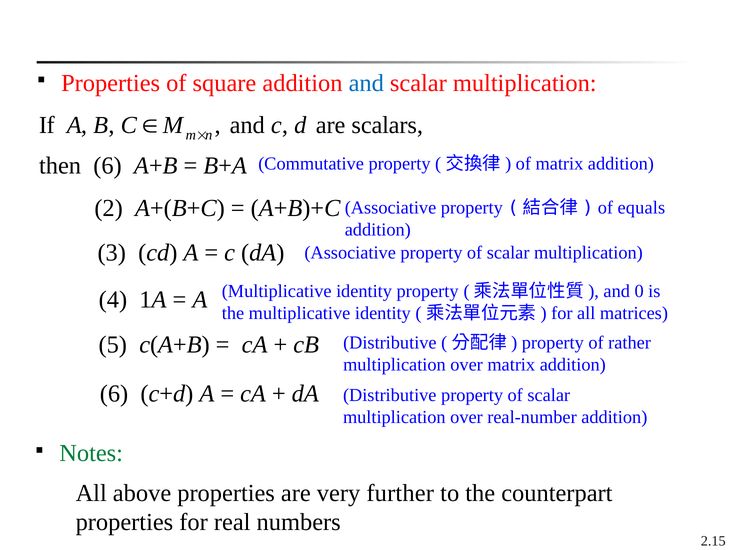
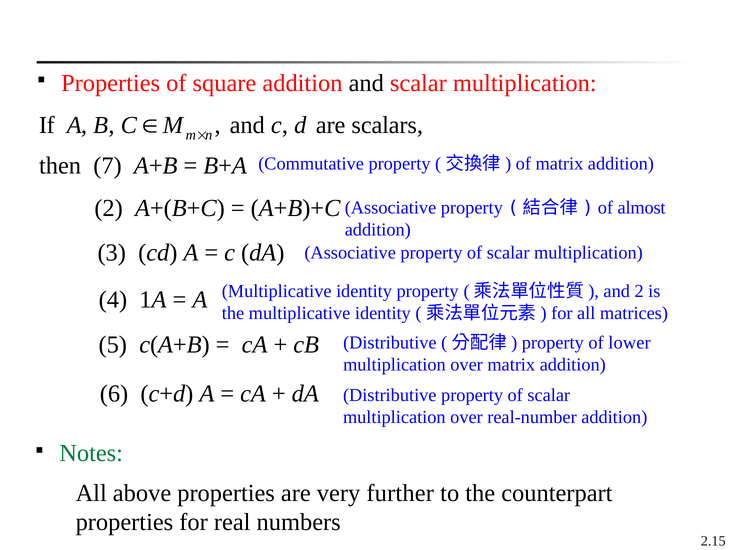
and colour: blue -> black (366, 83)
then 6: 6 -> 7 (108, 165)
equals: equals -> almost (642, 208)
and 0: 0 -> 2 (639, 291)
rather: rather -> lower (629, 343)
